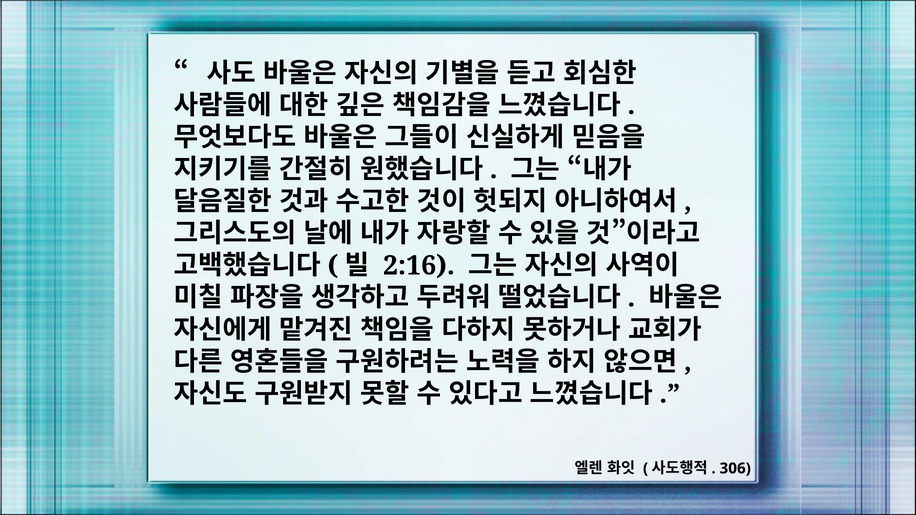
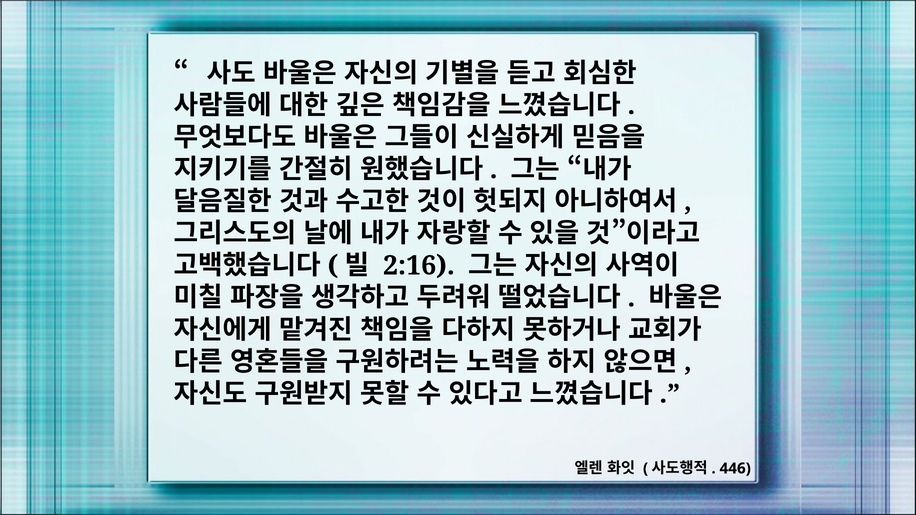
306: 306 -> 446 (735, 469)
